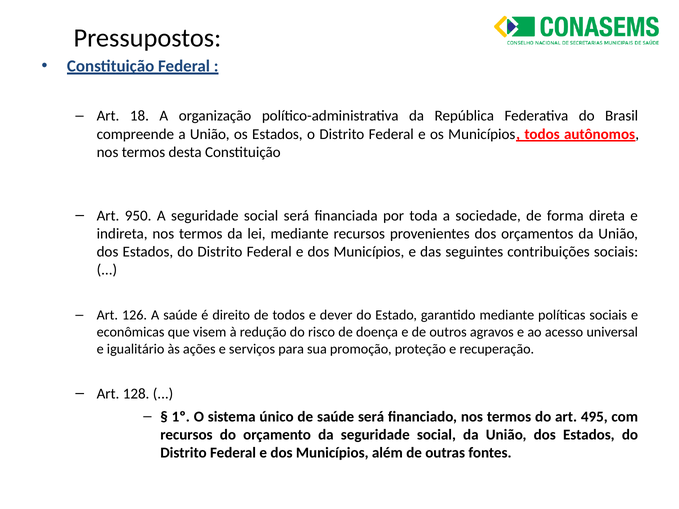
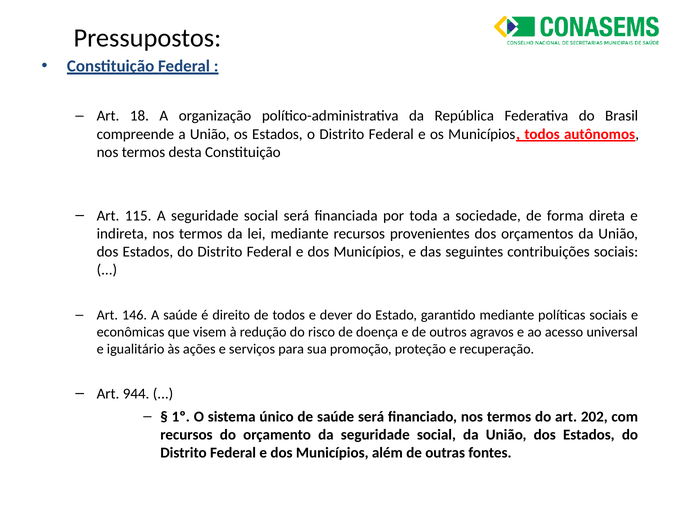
950: 950 -> 115 (138, 216)
126: 126 -> 146 (135, 315)
128: 128 -> 944 (136, 394)
495: 495 -> 202 (594, 417)
